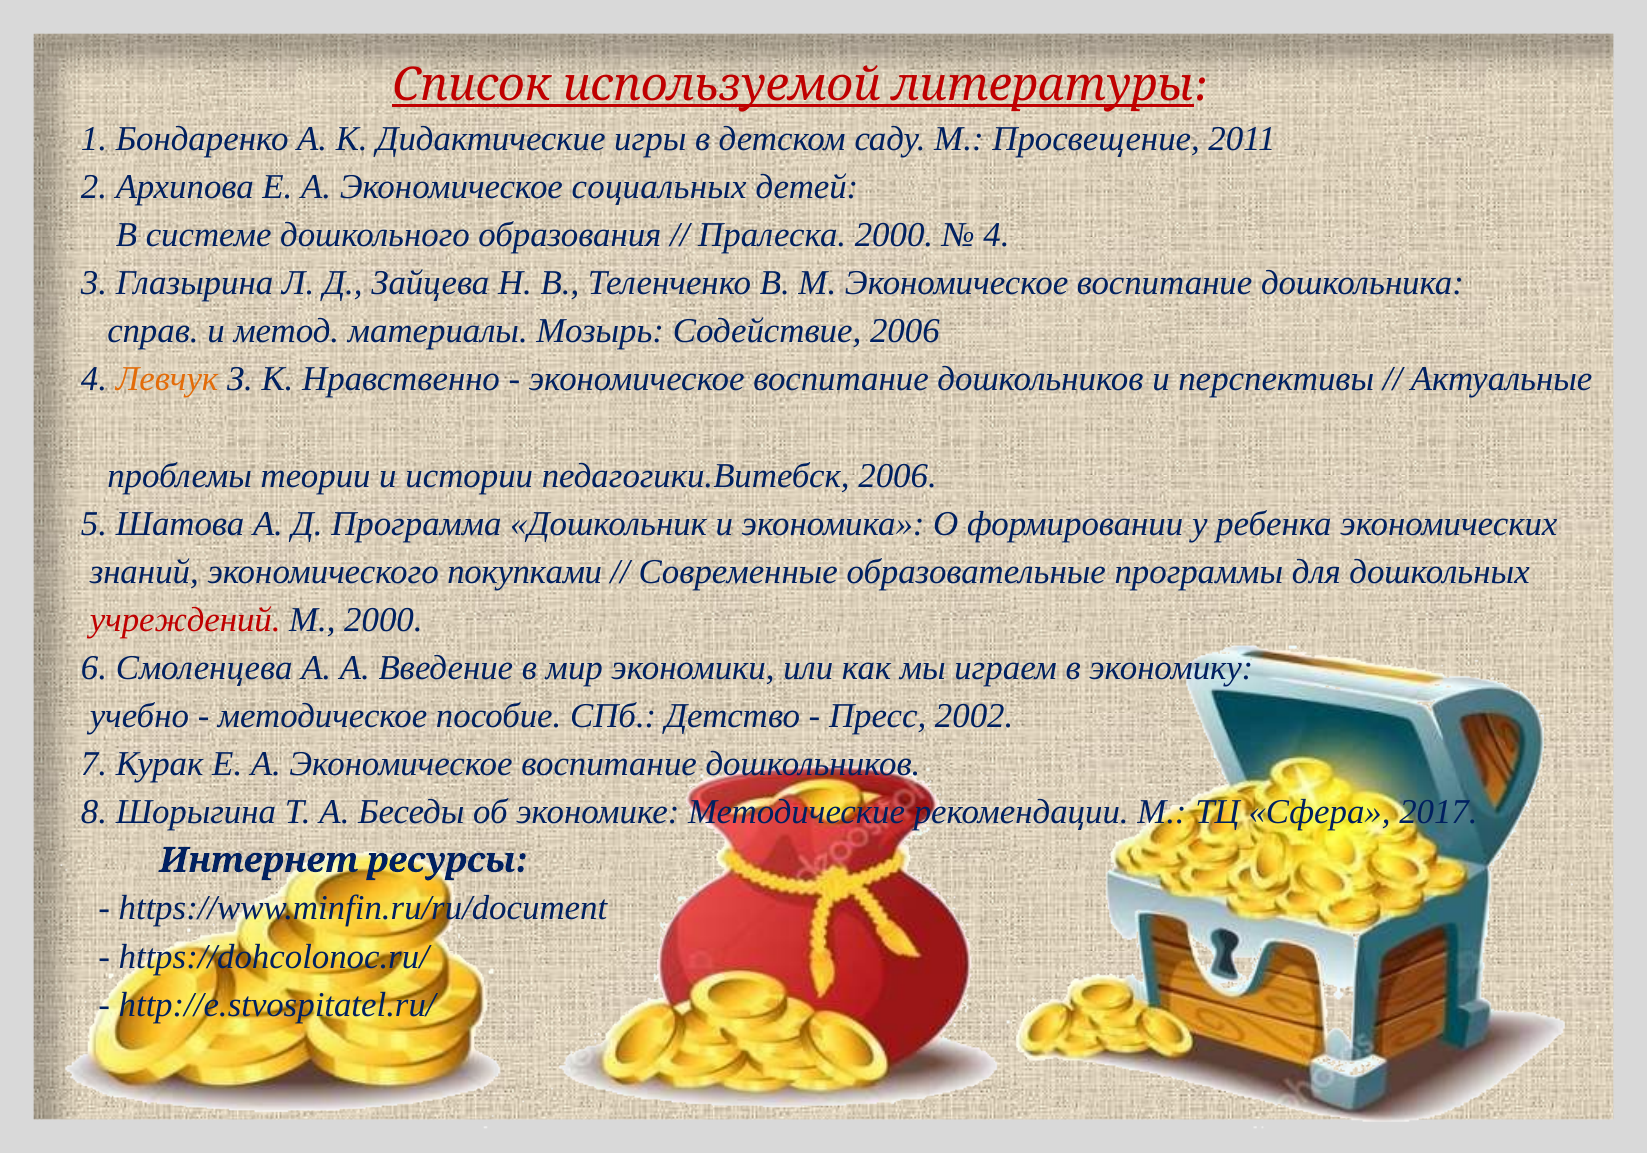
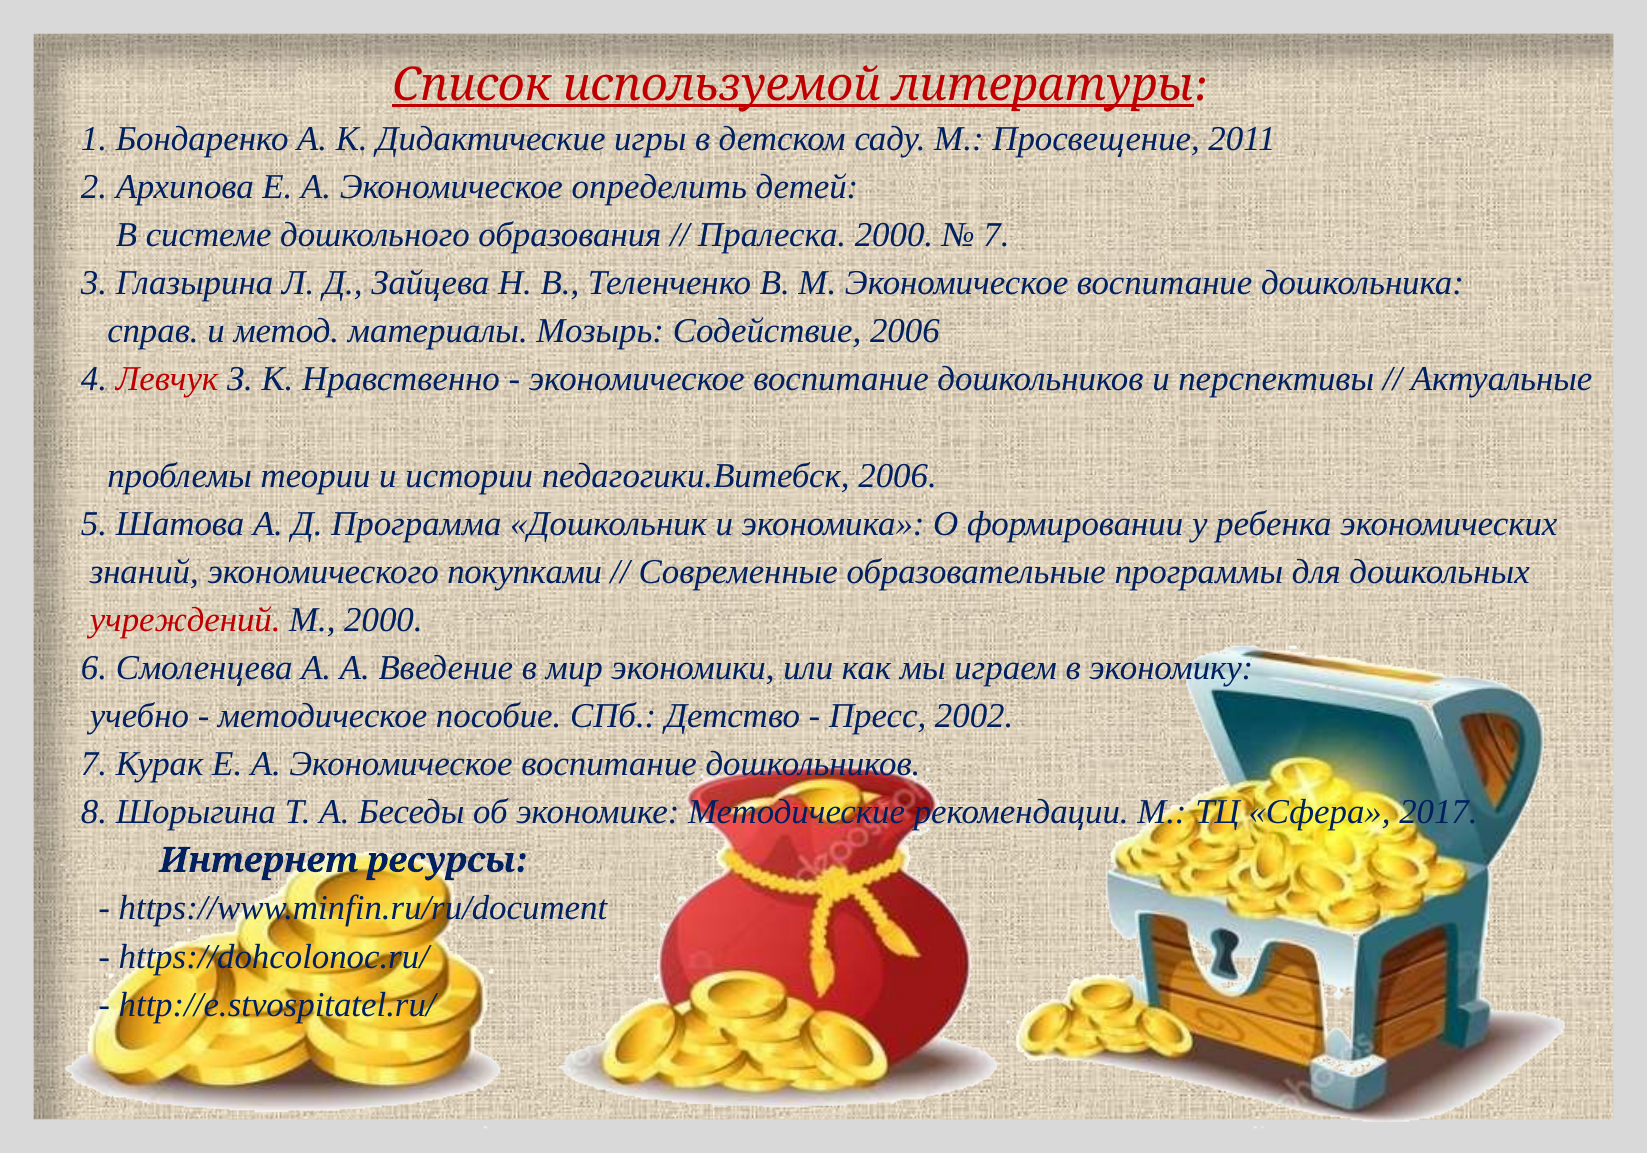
социальных: социальных -> определить (659, 187)
4: 4 -> 7 (996, 235)
Левчук colour: orange -> red (167, 379)
